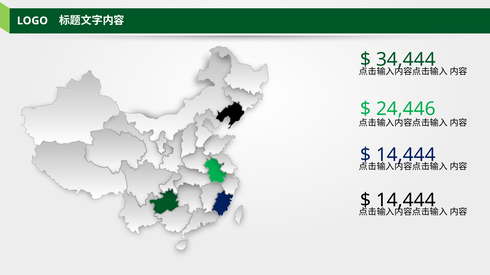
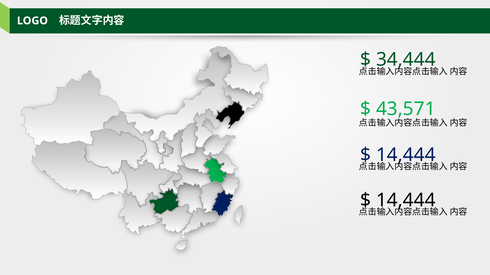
24,446: 24,446 -> 43,571 (406, 109)
